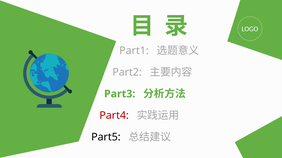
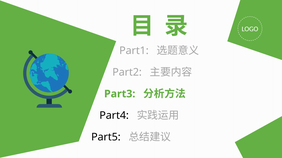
Part4 colour: red -> black (114, 116)
